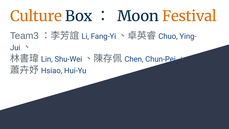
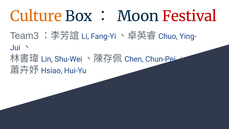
Festival colour: orange -> red (189, 16)
